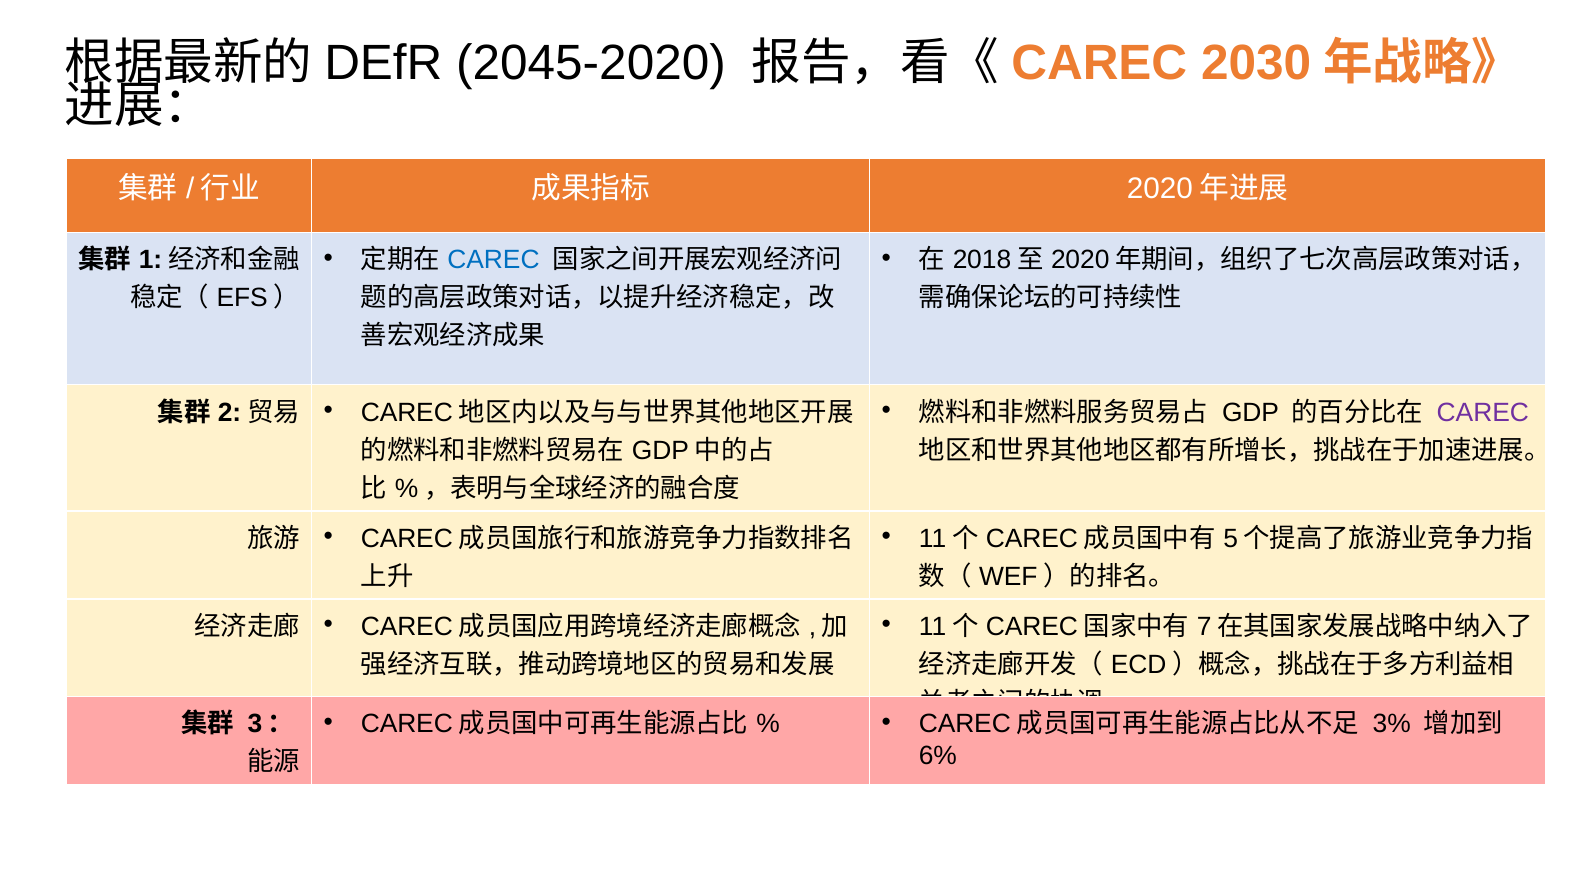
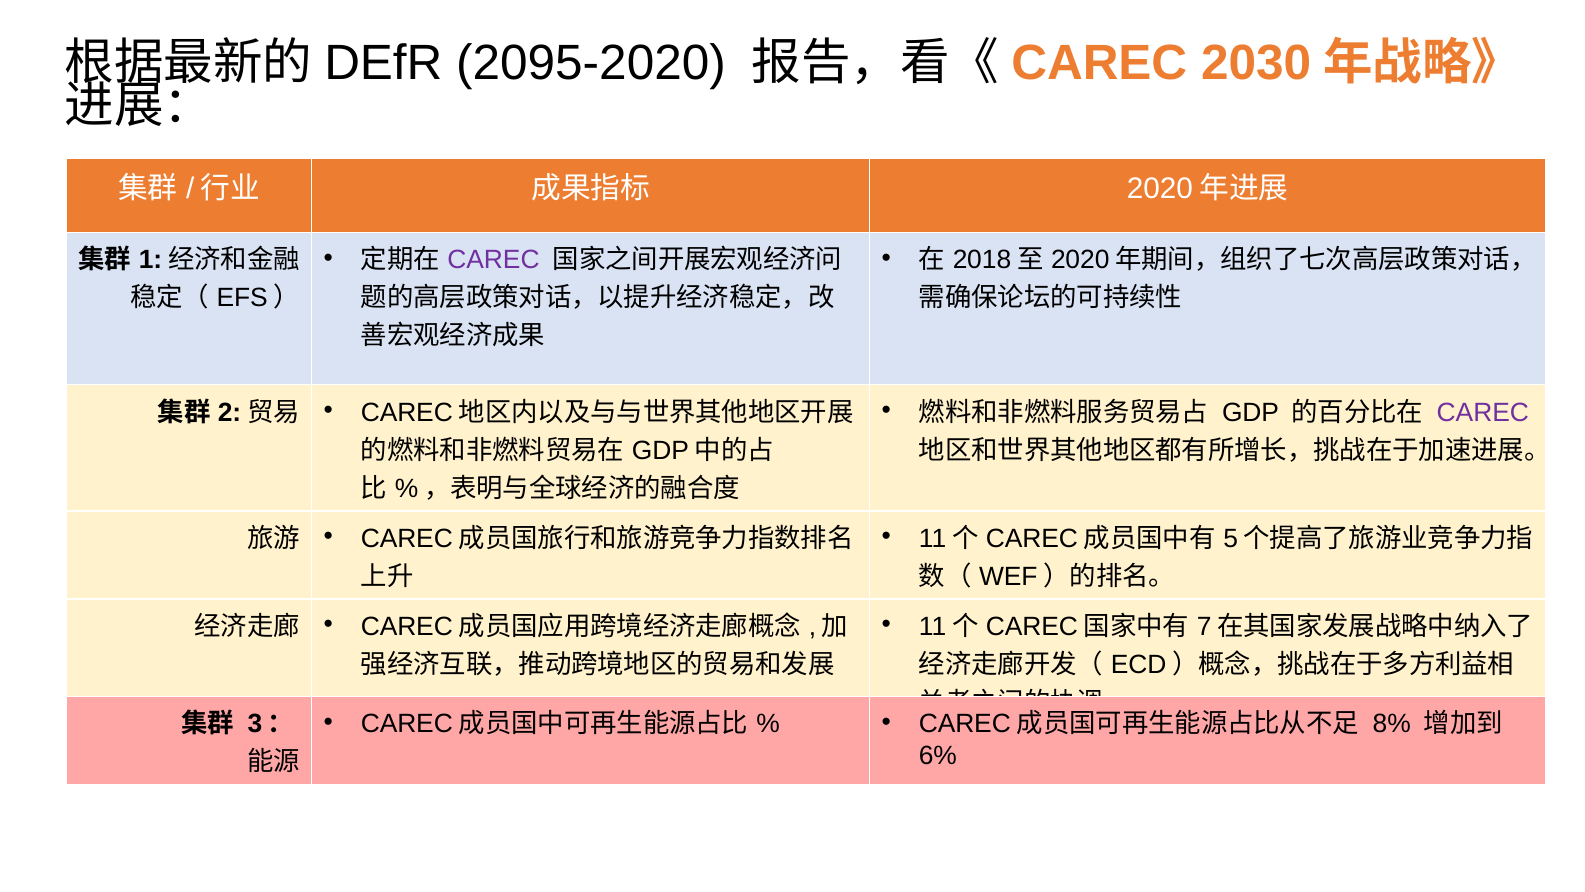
2045-2020: 2045-2020 -> 2095-2020 (591, 63)
CAREC colour: blue -> purple (494, 260)
3%: 3% -> 8% (1392, 724)
